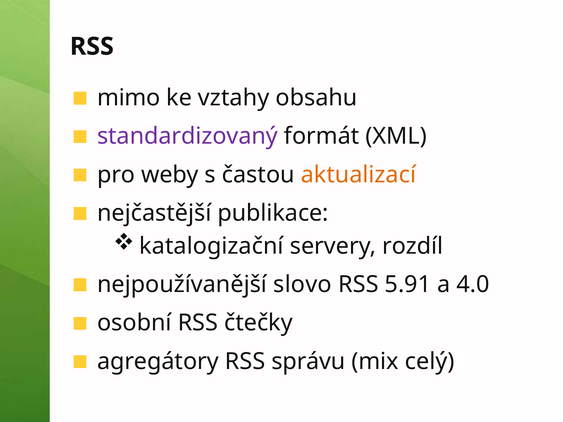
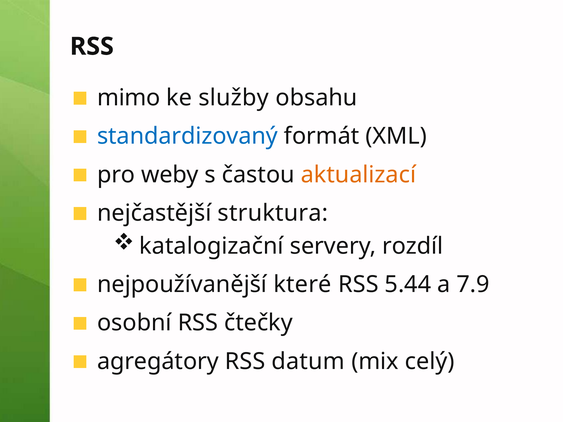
vztahy: vztahy -> služby (234, 98)
standardizovaný colour: purple -> blue (188, 136)
publikace: publikace -> struktura (273, 213)
slovo: slovo -> které (302, 285)
5.91: 5.91 -> 5.44 (408, 285)
4.0: 4.0 -> 7.9 (473, 285)
správu: správu -> datum (308, 362)
